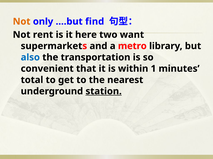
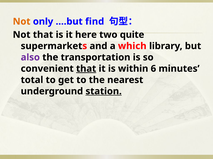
Not rent: rent -> that (43, 35)
want: want -> quite (132, 35)
metro: metro -> which (132, 46)
also colour: blue -> purple (30, 58)
that underline: none -> present (86, 69)
1: 1 -> 6 (153, 69)
